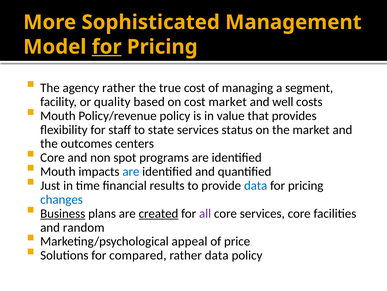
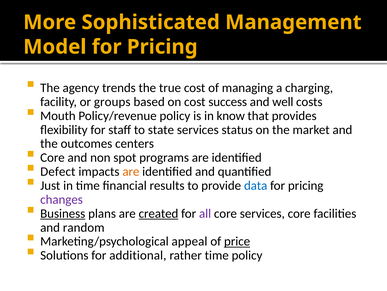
for underline: present -> none (107, 47)
agency rather: rather -> trends (119, 88)
segment: segment -> charging (309, 88)
quality: quality -> groups (112, 102)
cost market: market -> success (228, 102)
value: value -> know (231, 115)
Mouth: Mouth -> Defect (58, 171)
are colour: blue -> orange (131, 171)
changes colour: blue -> purple (62, 199)
price underline: none -> present (237, 241)
compared: compared -> additional (138, 255)
rather data: data -> time (217, 255)
